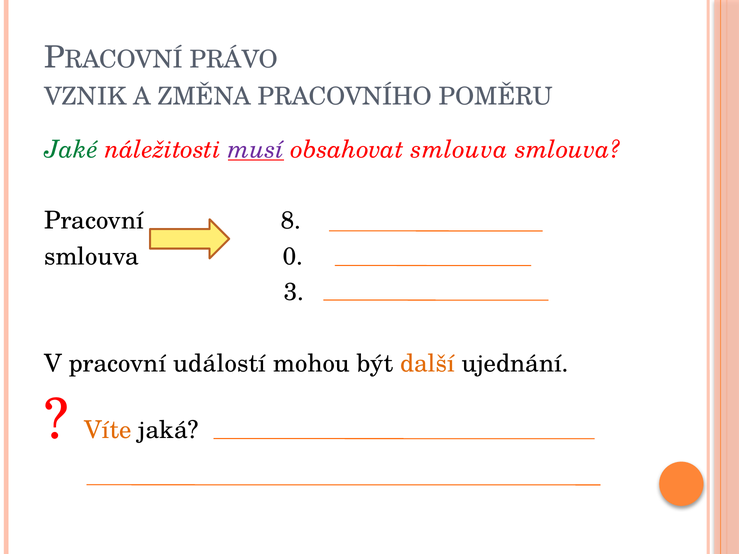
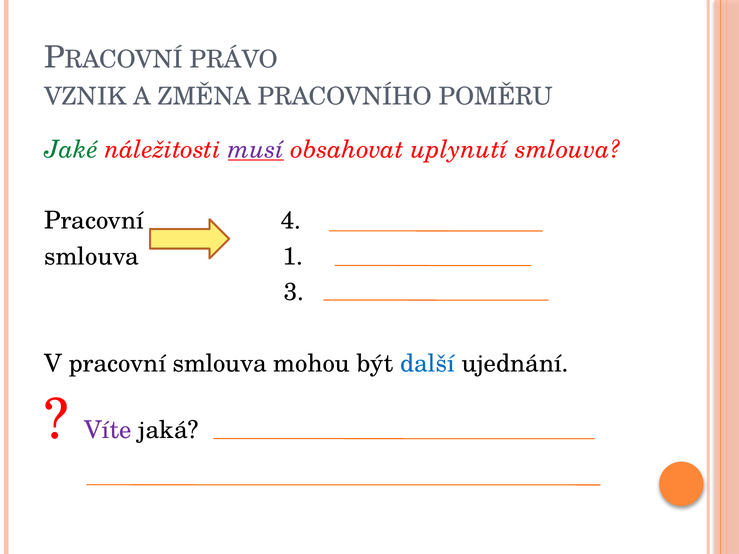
obsahovat smlouva: smlouva -> uplynutí (459, 149)
8: 8 -> 4 (291, 221)
0: 0 -> 1 (293, 257)
pracovní událostí: událostí -> smlouva (220, 364)
další colour: orange -> blue (427, 364)
Víte colour: orange -> purple (108, 430)
